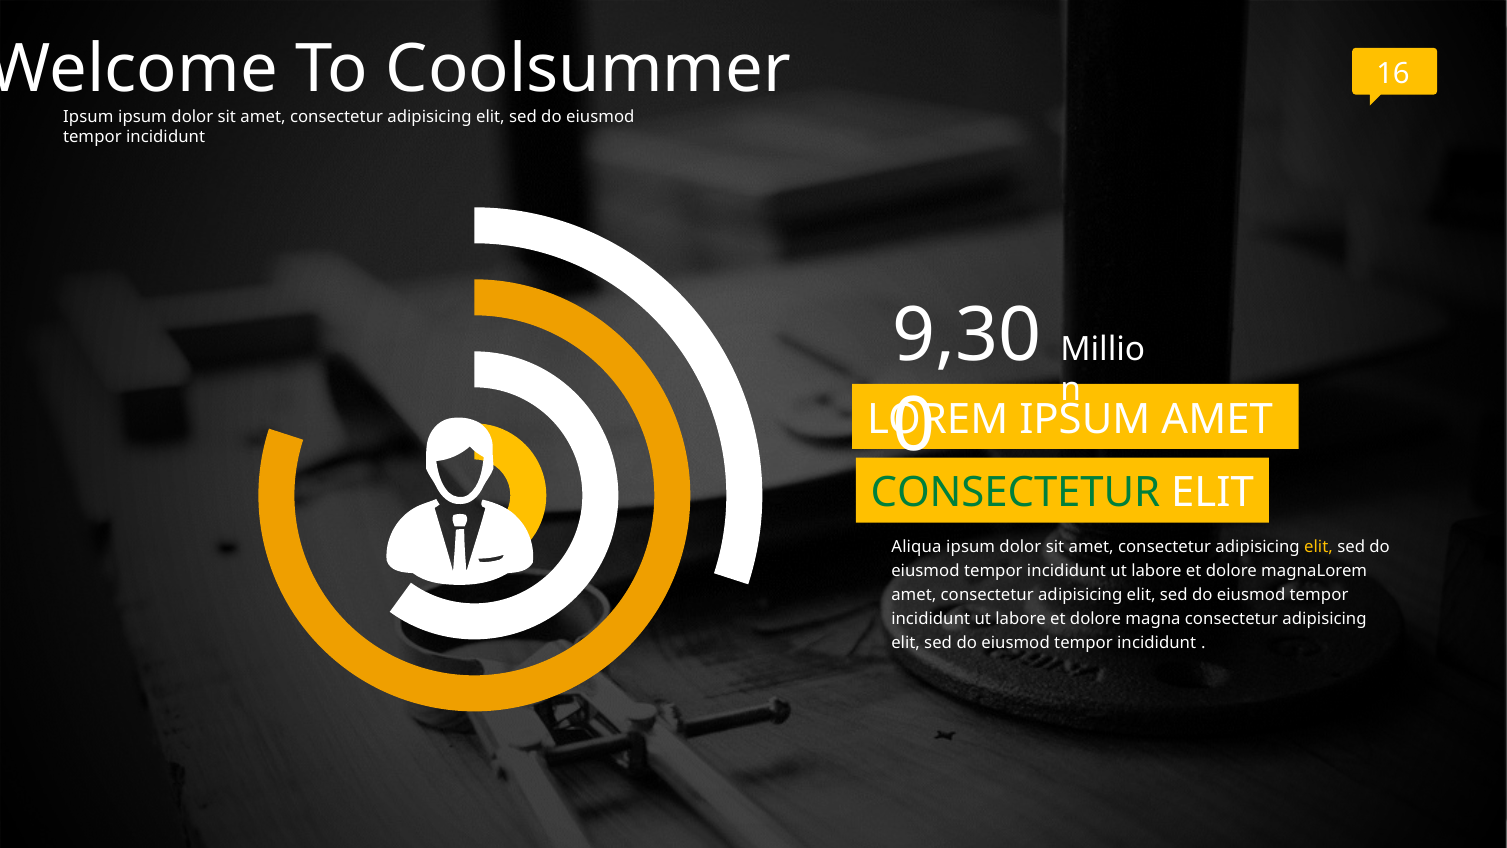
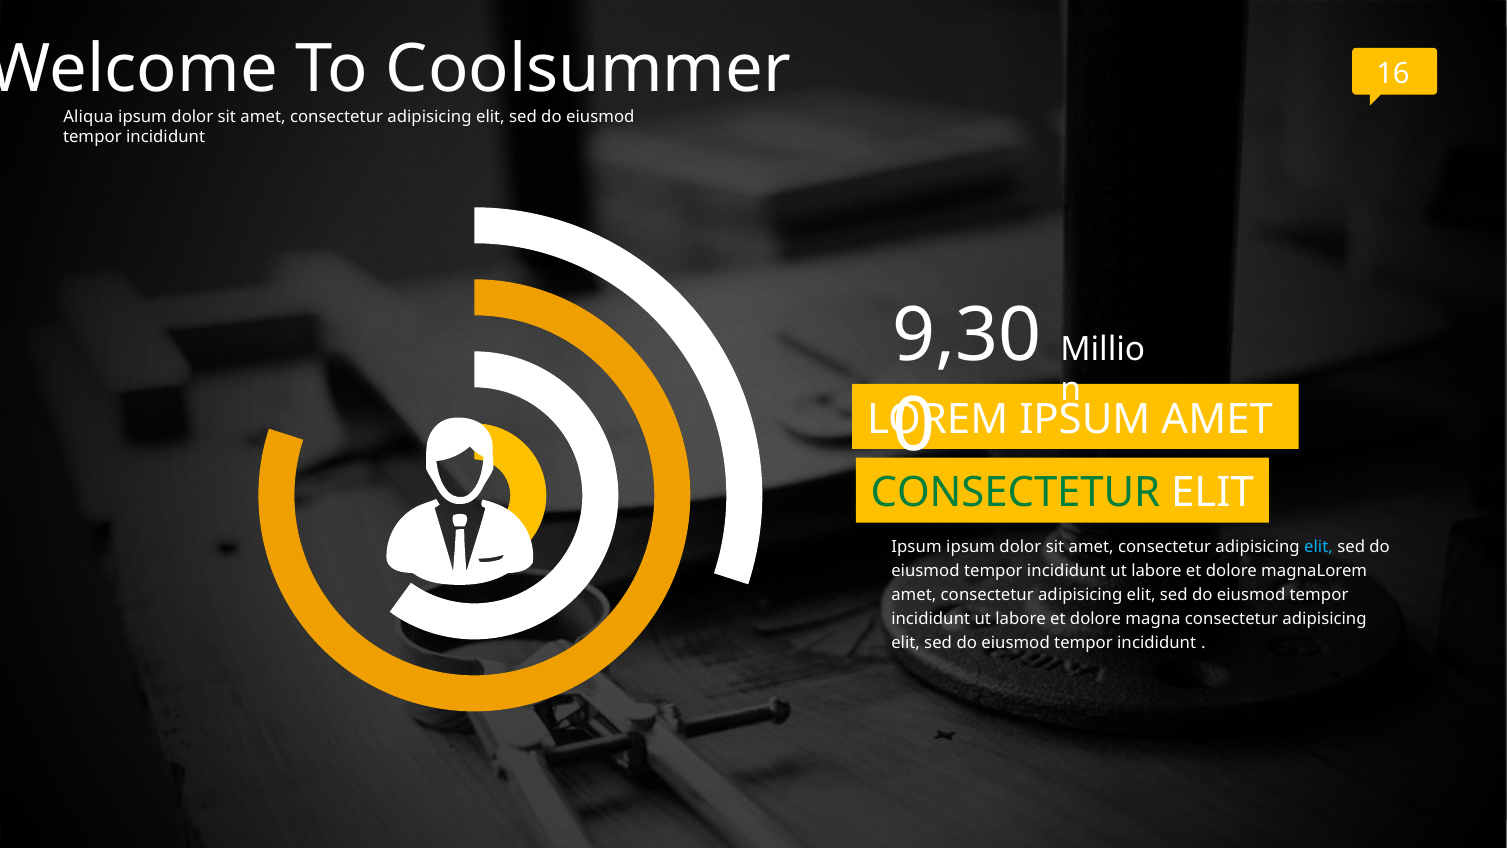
Ipsum: Ipsum -> Aliqua (88, 116)
Aliqua: Aliqua -> Ipsum (917, 547)
elit colour: yellow -> light blue (1318, 547)
